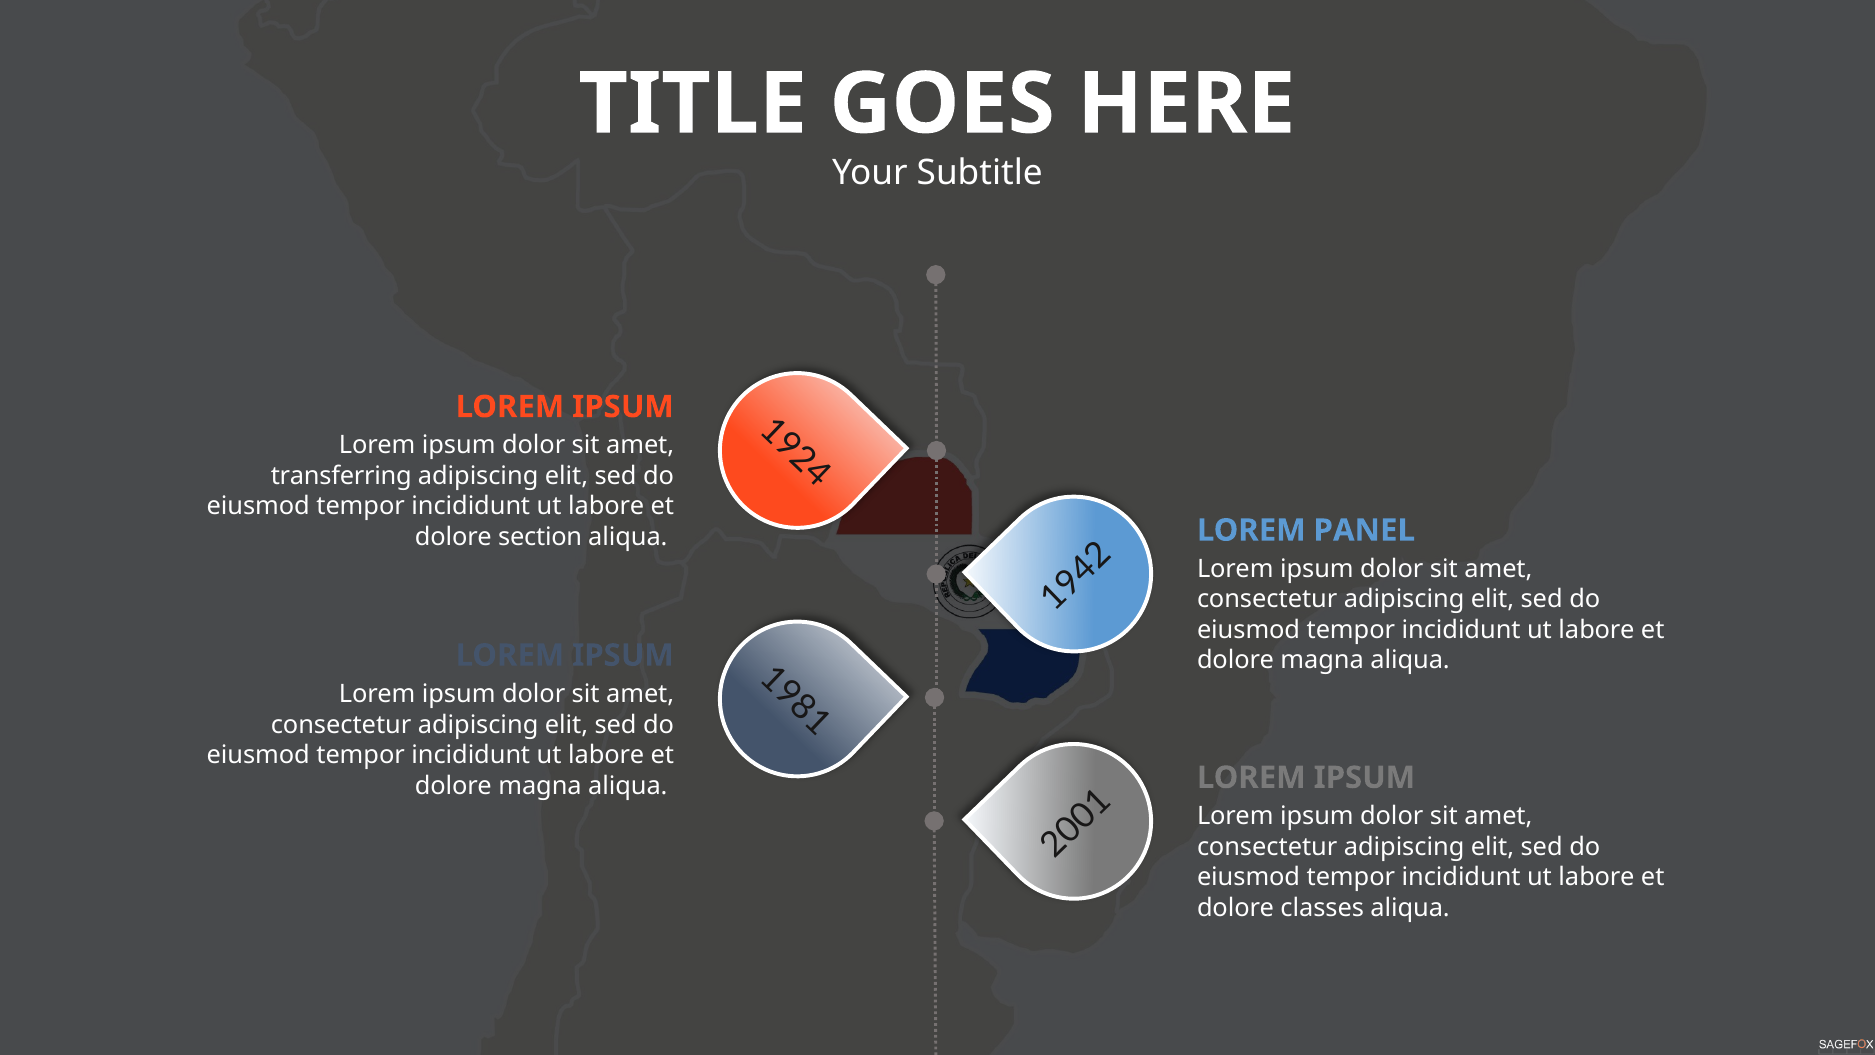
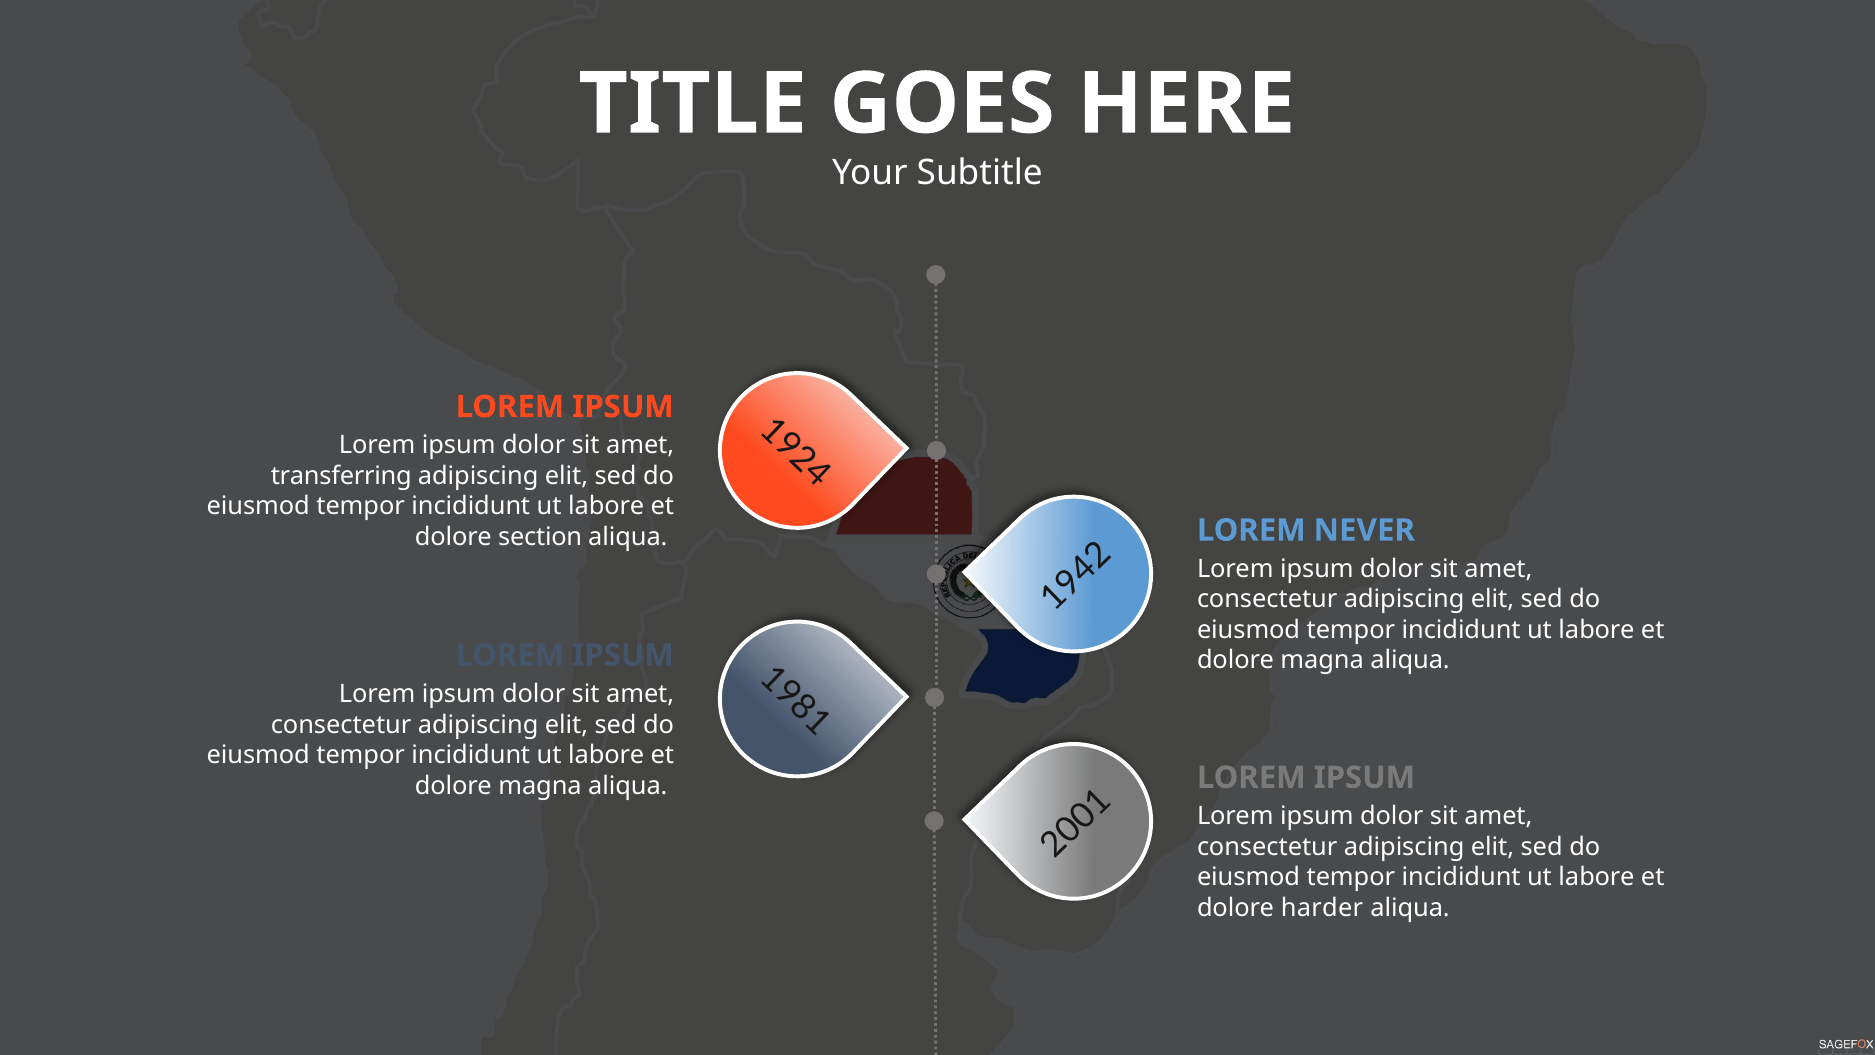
PANEL: PANEL -> NEVER (1364, 530)
classes: classes -> harder (1322, 908)
